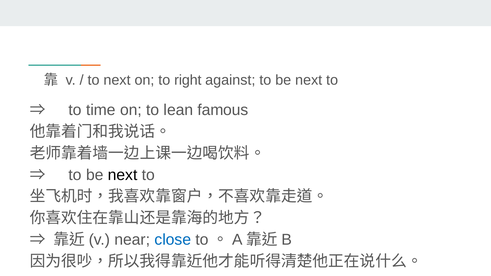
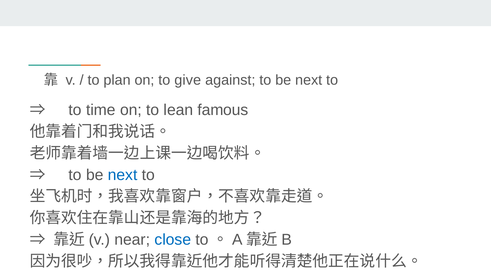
to next: next -> plan (117, 80)
right: right -> give (188, 80)
next colour: black -> blue (123, 175)
